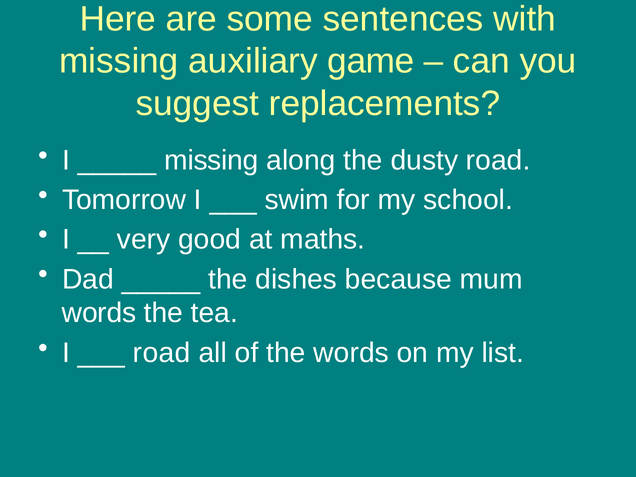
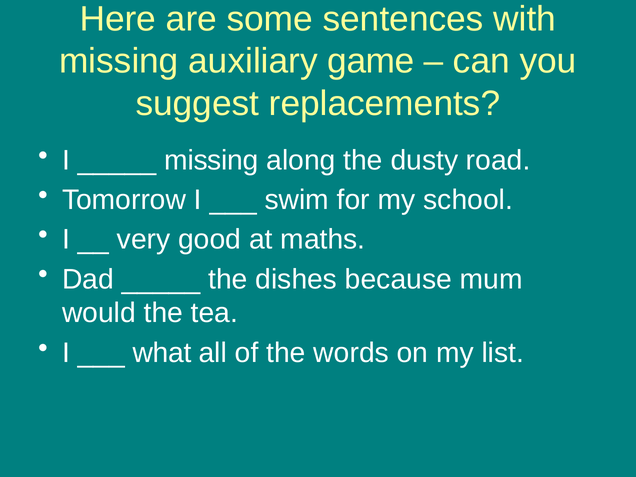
words: words -> would (99, 313)
road: road -> what (162, 353)
